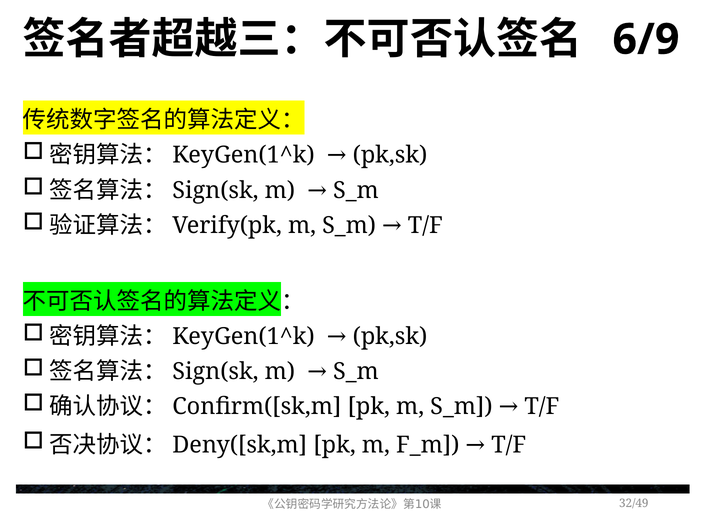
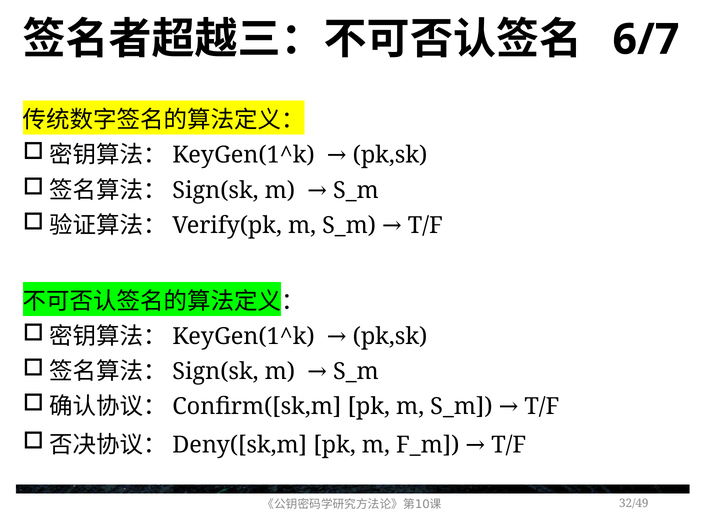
6/9: 6/9 -> 6/7 (646, 40)
